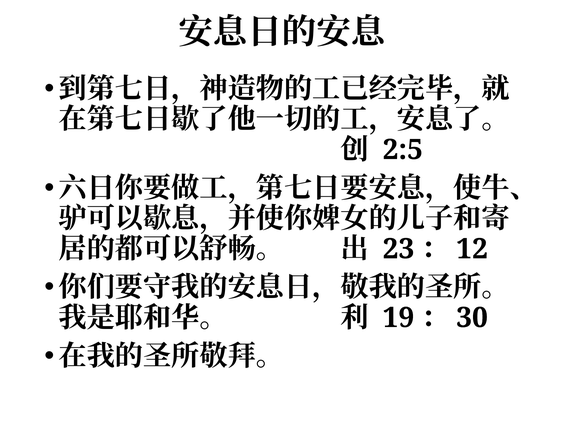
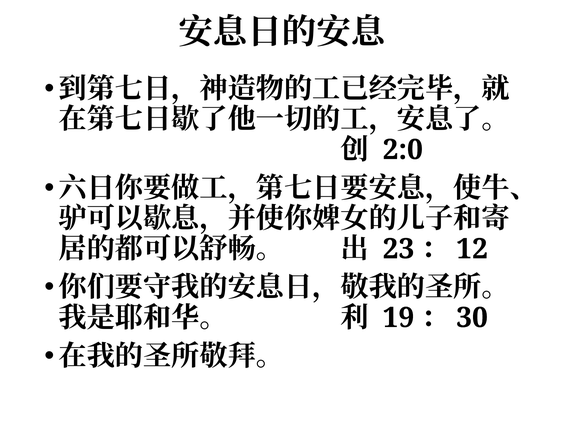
2:5: 2:5 -> 2:0 (403, 150)
